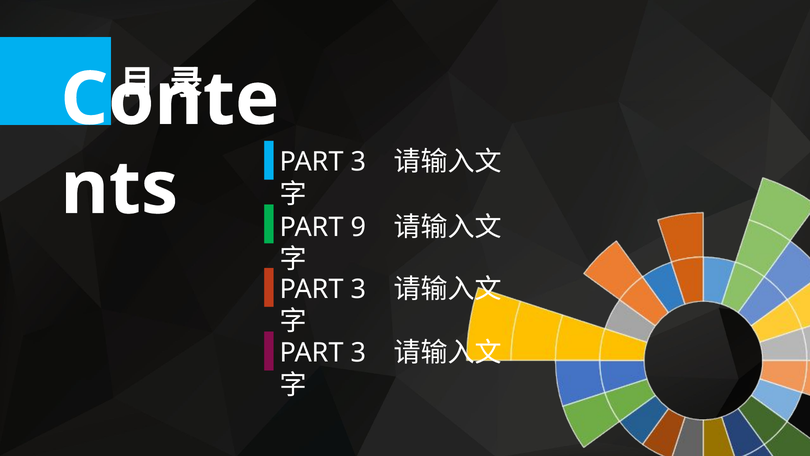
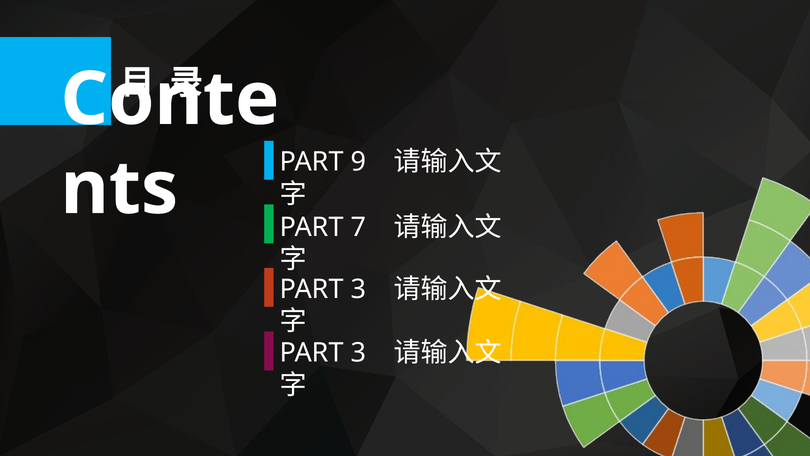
3: 3 -> 9 (358, 162)
9: 9 -> 7 (358, 227)
